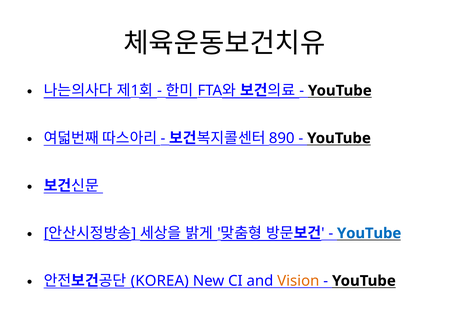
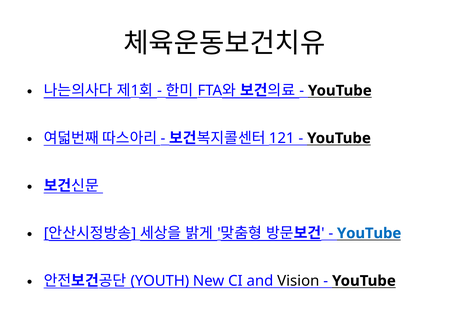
890: 890 -> 121 (282, 139)
KOREA: KOREA -> YOUTH (160, 281)
Vision colour: orange -> black (298, 281)
